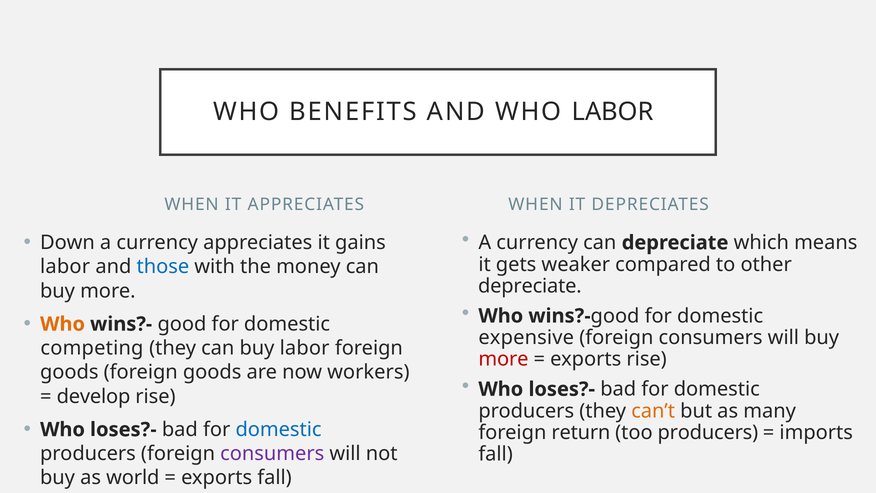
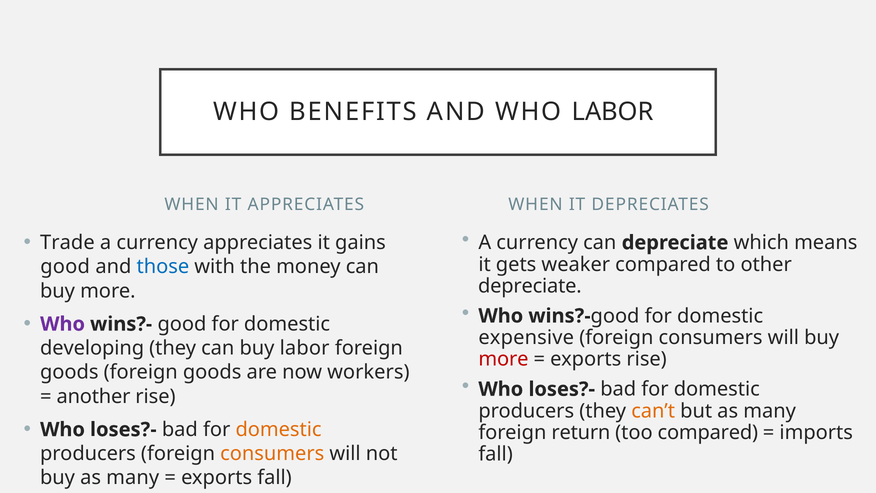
Down: Down -> Trade (67, 243)
labor: labor -> good (65, 267)
Who colour: orange -> purple (63, 324)
competing: competing -> developing (92, 348)
develop: develop -> another (94, 396)
domestic colour: blue -> orange (279, 429)
too producers: producers -> compared (708, 432)
consumers colour: purple -> orange (272, 453)
buy as world: world -> many (133, 478)
